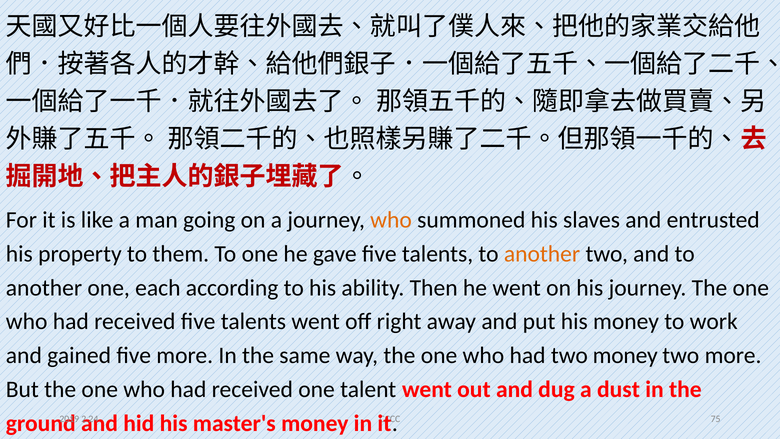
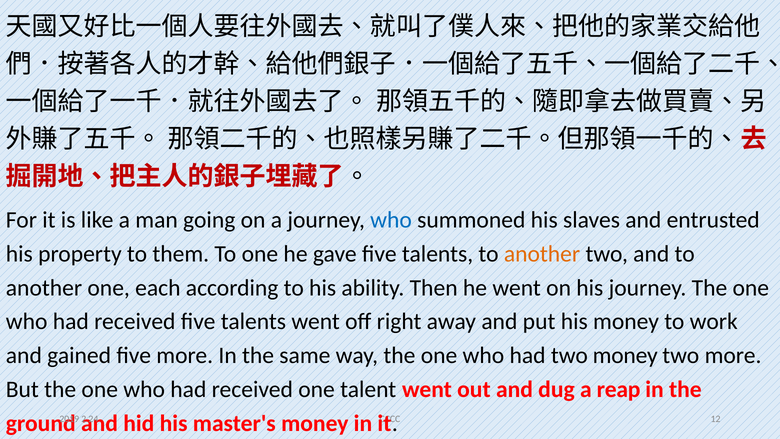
who colour: orange -> blue (391, 220)
dust: dust -> reap (619, 389)
75: 75 -> 12 (716, 419)
